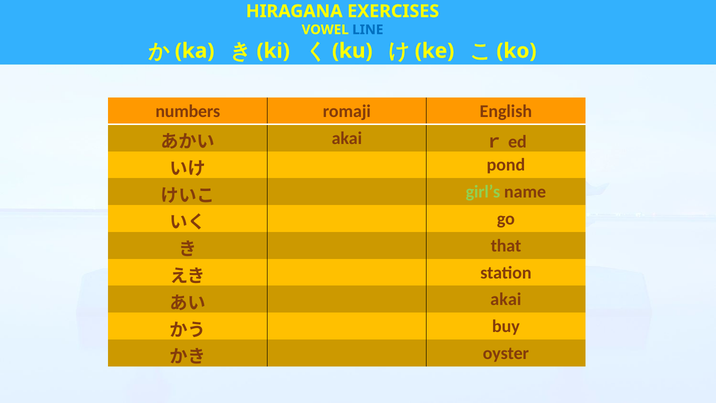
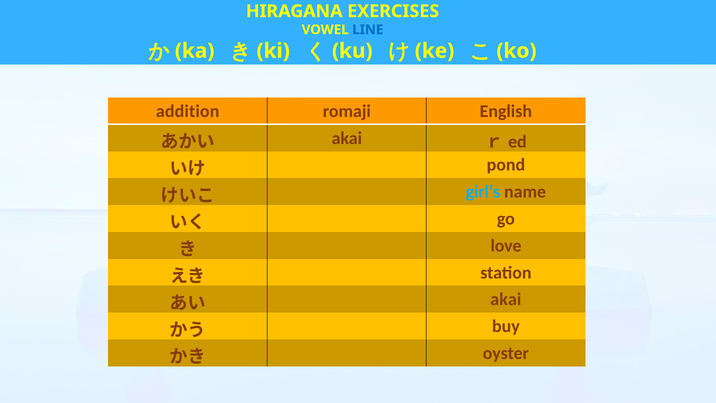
numbers: numbers -> addition (188, 111)
girl’s colour: light green -> light blue (483, 192)
that: that -> love (506, 246)
